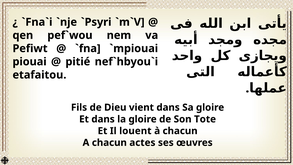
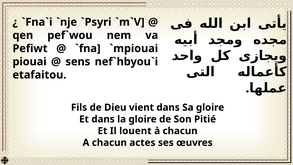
pitié: pitié -> sens (78, 62)
Tote: Tote -> Pitié (205, 119)
